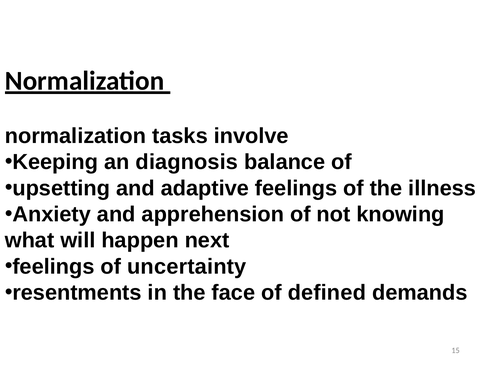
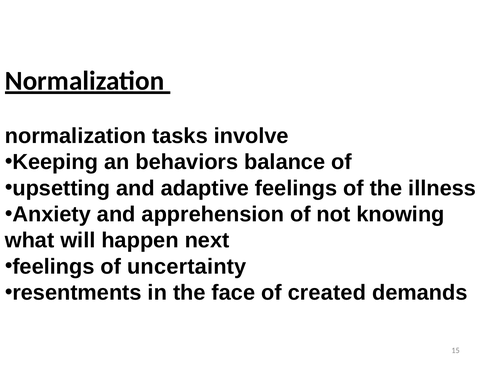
diagnosis: diagnosis -> behaviors (187, 162)
defined: defined -> created (327, 292)
